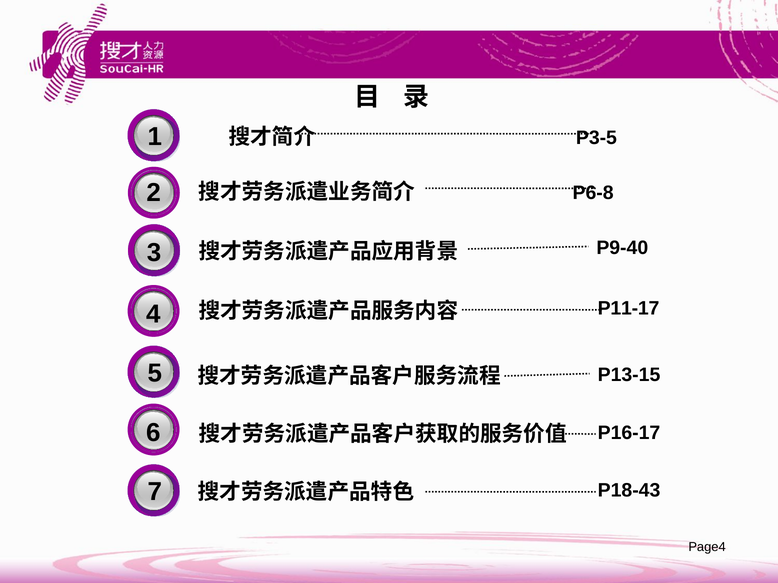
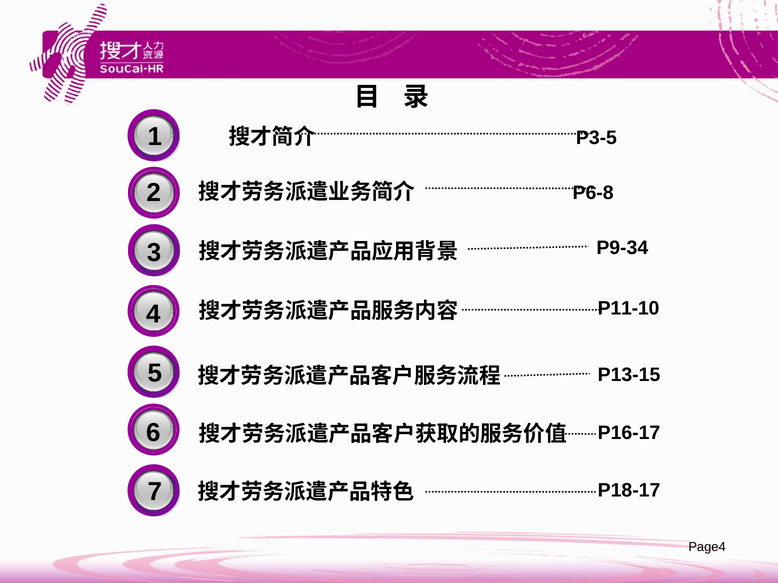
P9-40: P9-40 -> P9-34 (622, 248)
P11-17: P11-17 -> P11-10 (628, 309)
P18-43: P18-43 -> P18-17 (629, 491)
